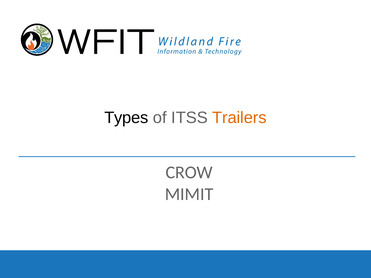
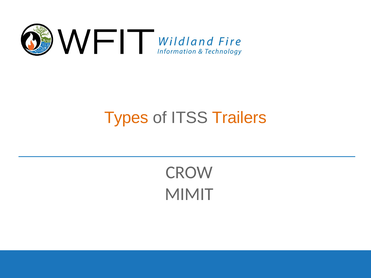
Types colour: black -> orange (126, 118)
